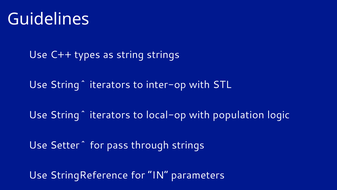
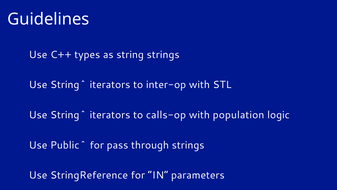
local-op: local-op -> calls-op (166, 115)
Setter^: Setter^ -> Public^ (68, 145)
